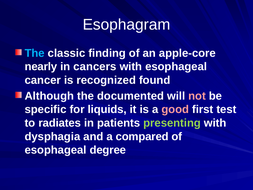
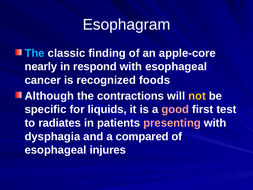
cancers: cancers -> respond (95, 67)
found: found -> foods (155, 80)
documented: documented -> contractions (131, 96)
not colour: pink -> yellow (197, 96)
presenting colour: light green -> pink (172, 123)
degree: degree -> injures (108, 150)
